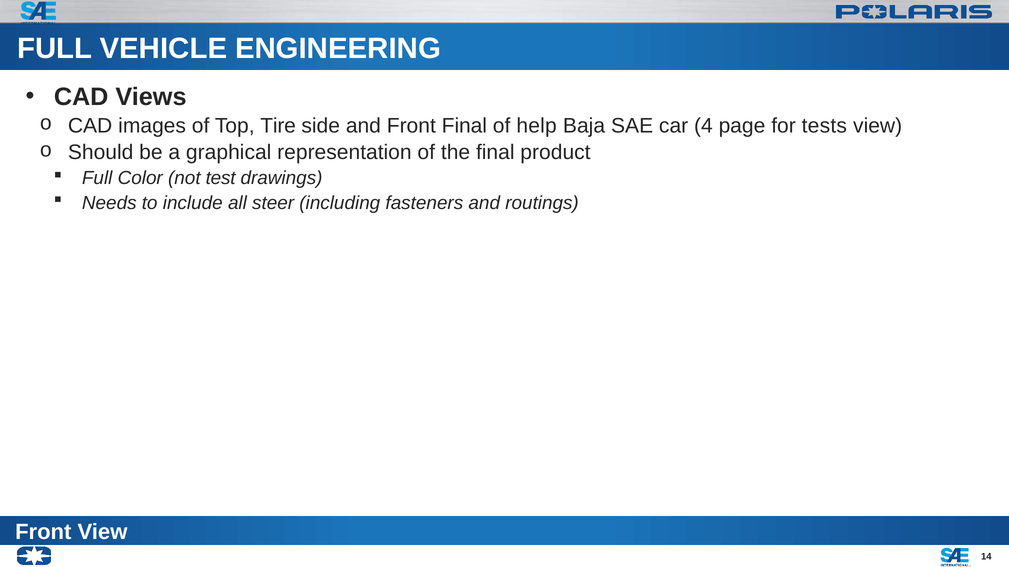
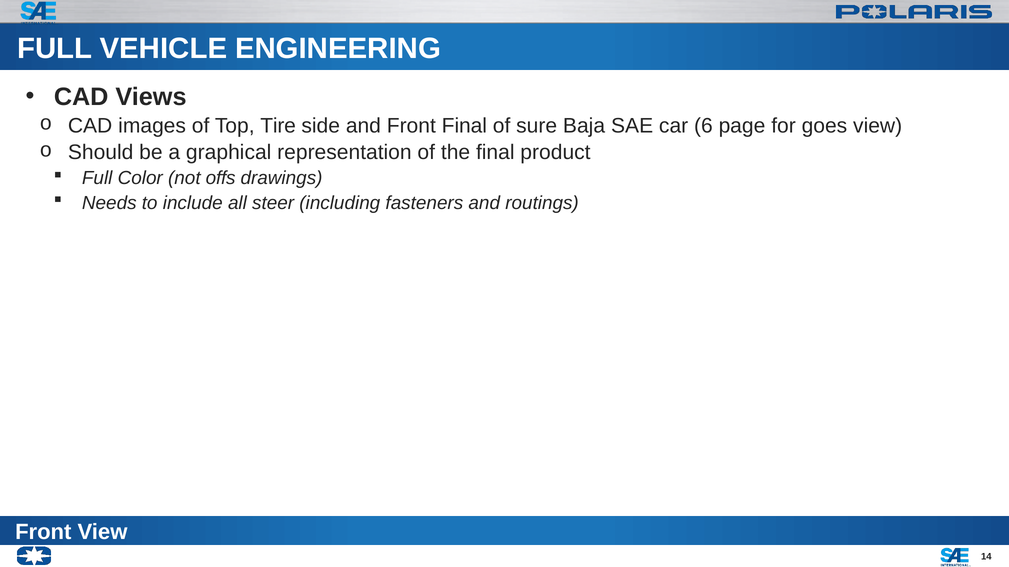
help: help -> sure (537, 126)
4: 4 -> 6 (703, 126)
tests: tests -> goes (824, 126)
test: test -> offs (221, 178)
